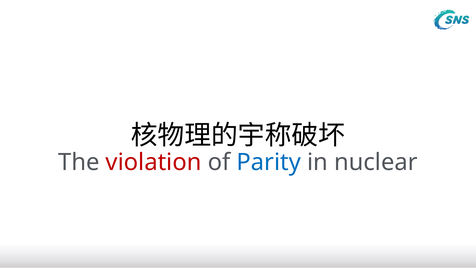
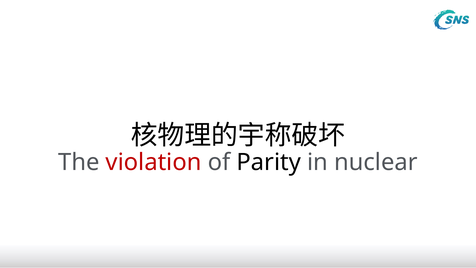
Parity colour: blue -> black (269, 162)
